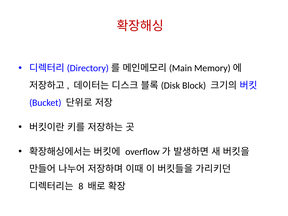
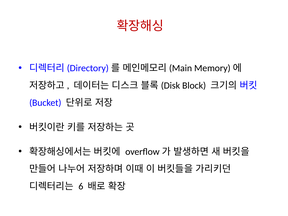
8: 8 -> 6 (81, 186)
